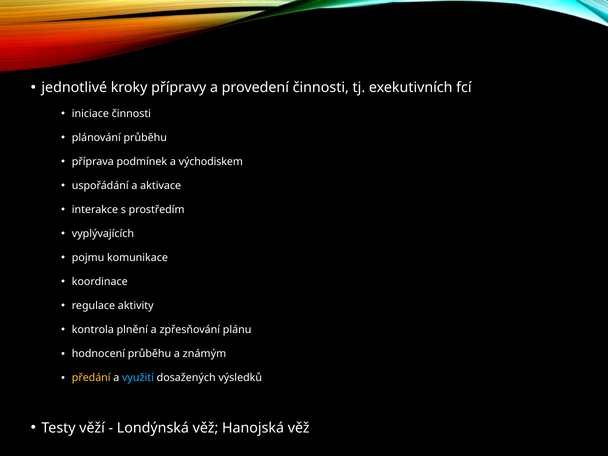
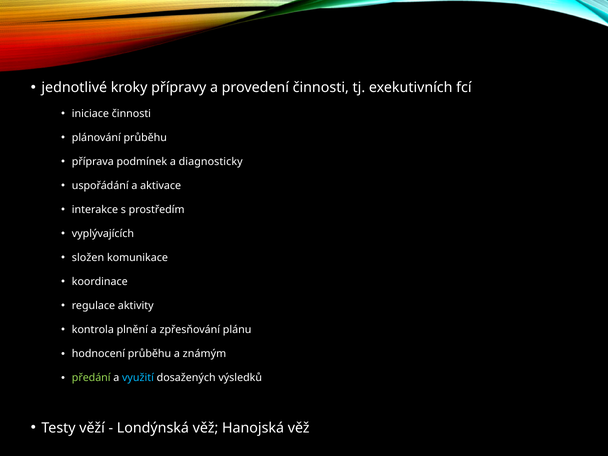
východiskem: východiskem -> diagnosticky (211, 162)
pojmu: pojmu -> složen (88, 258)
předání colour: yellow -> light green (91, 378)
